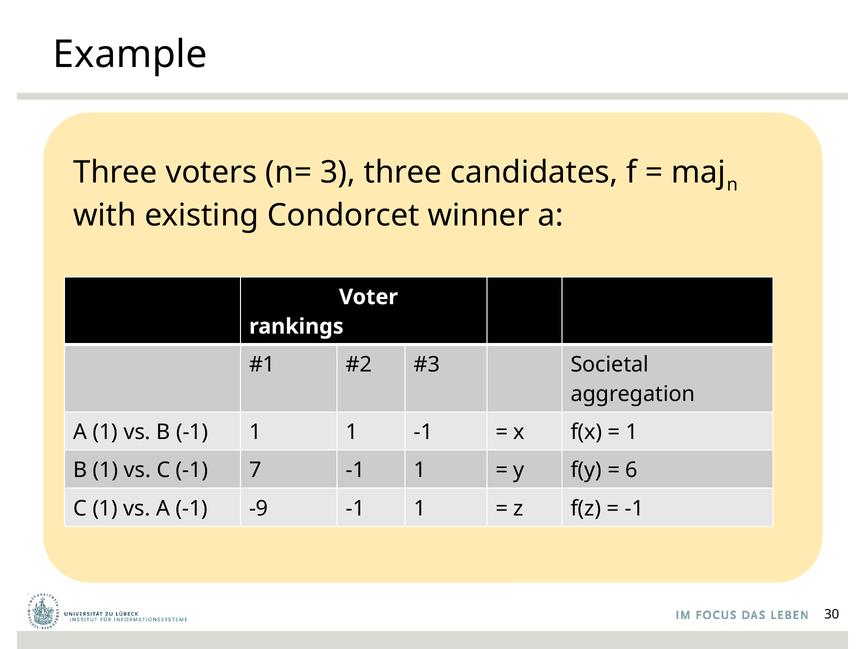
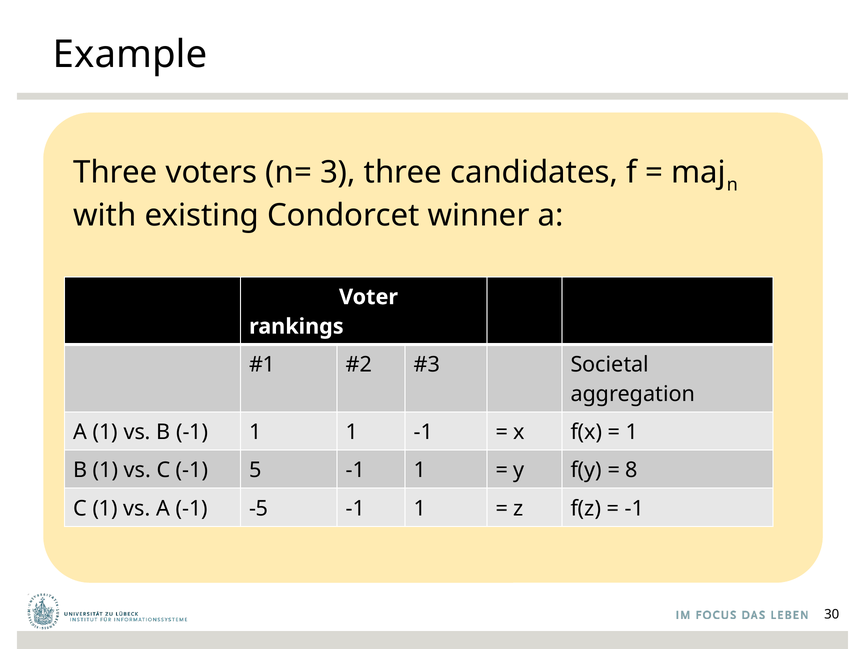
7: 7 -> 5 (255, 470)
6: 6 -> 8 (632, 470)
-9: -9 -> -5 (259, 508)
